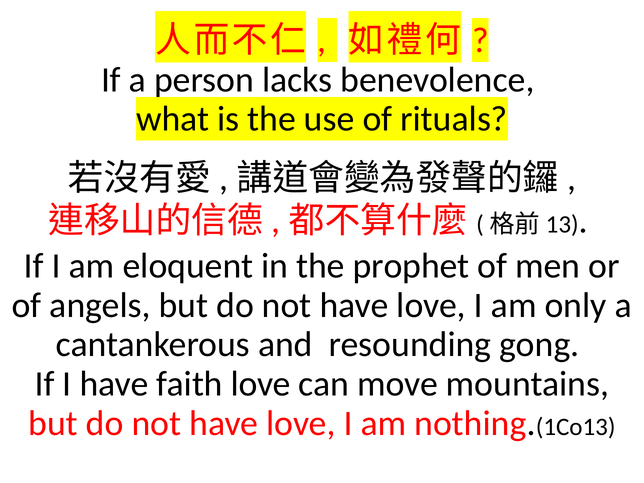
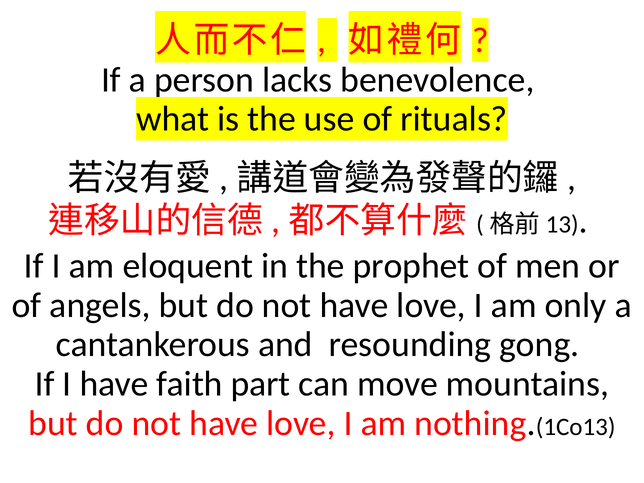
faith love: love -> part (261, 384)
